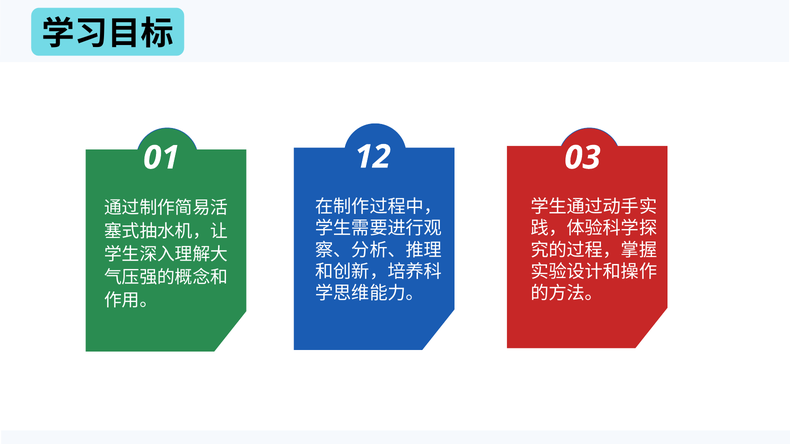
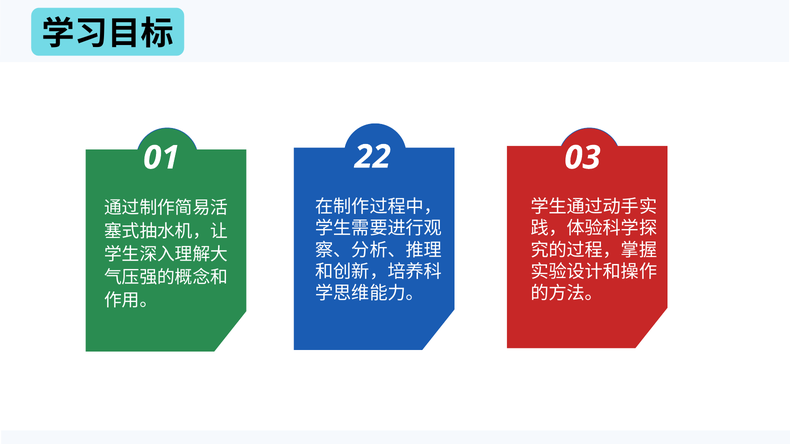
12: 12 -> 22 (373, 157)
